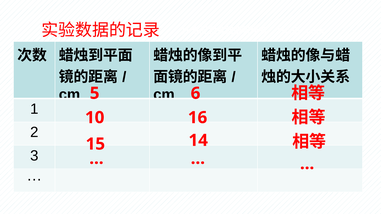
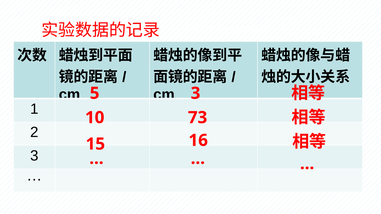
5 6: 6 -> 3 (196, 93)
16: 16 -> 73 (198, 118)
14: 14 -> 16 (198, 141)
